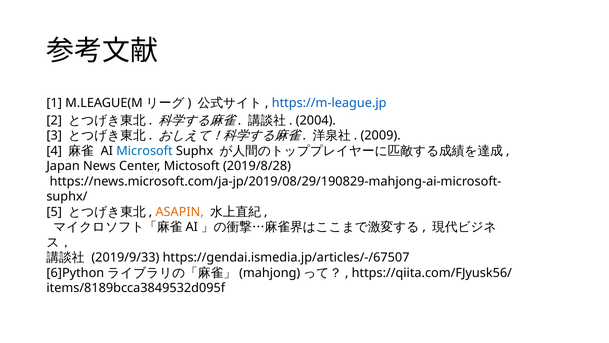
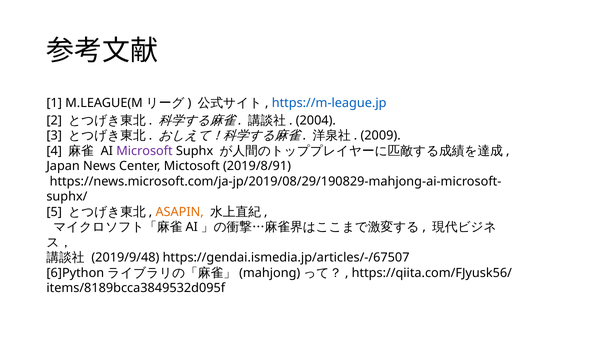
Microsoft colour: blue -> purple (144, 151)
2019/8/28: 2019/8/28 -> 2019/8/91 (257, 166)
2019/9/33: 2019/9/33 -> 2019/9/48 (125, 257)
